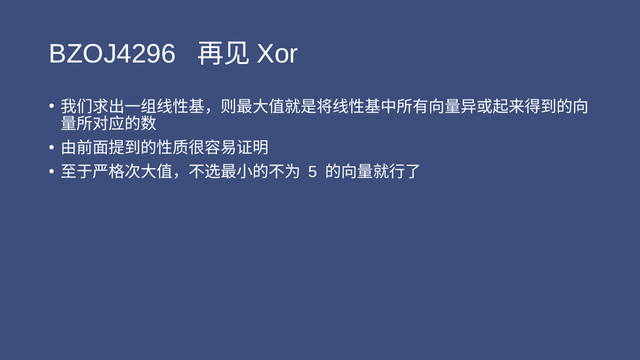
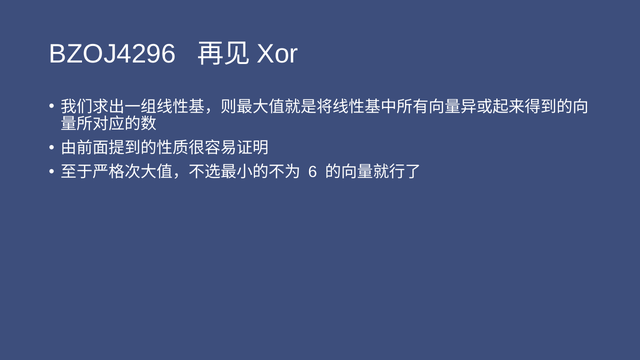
5: 5 -> 6 (313, 172)
